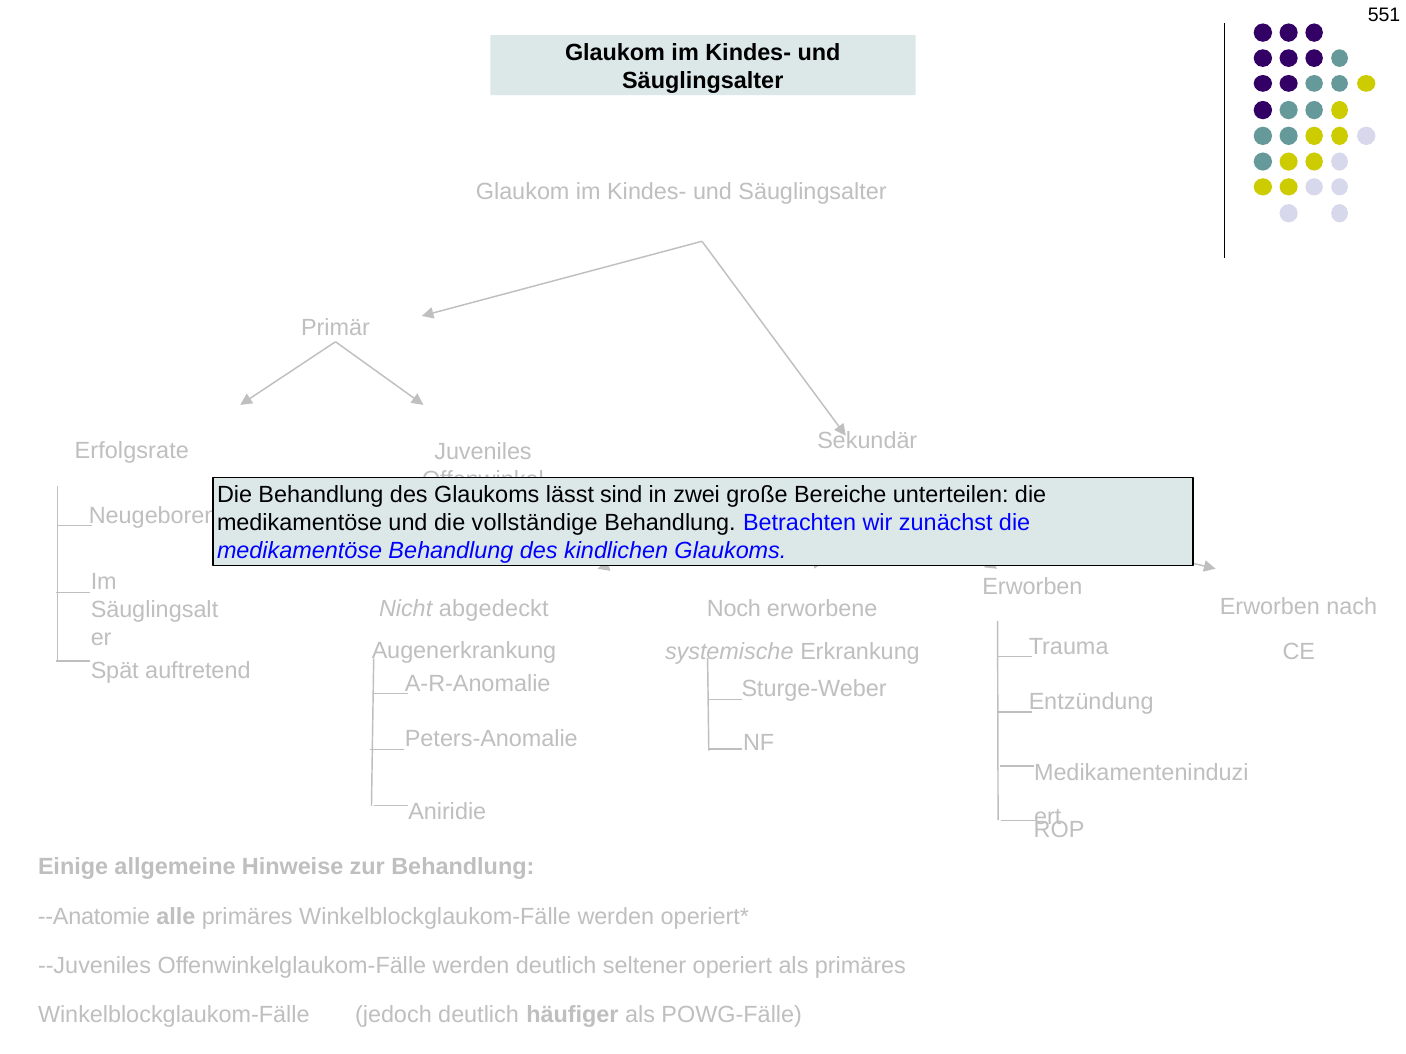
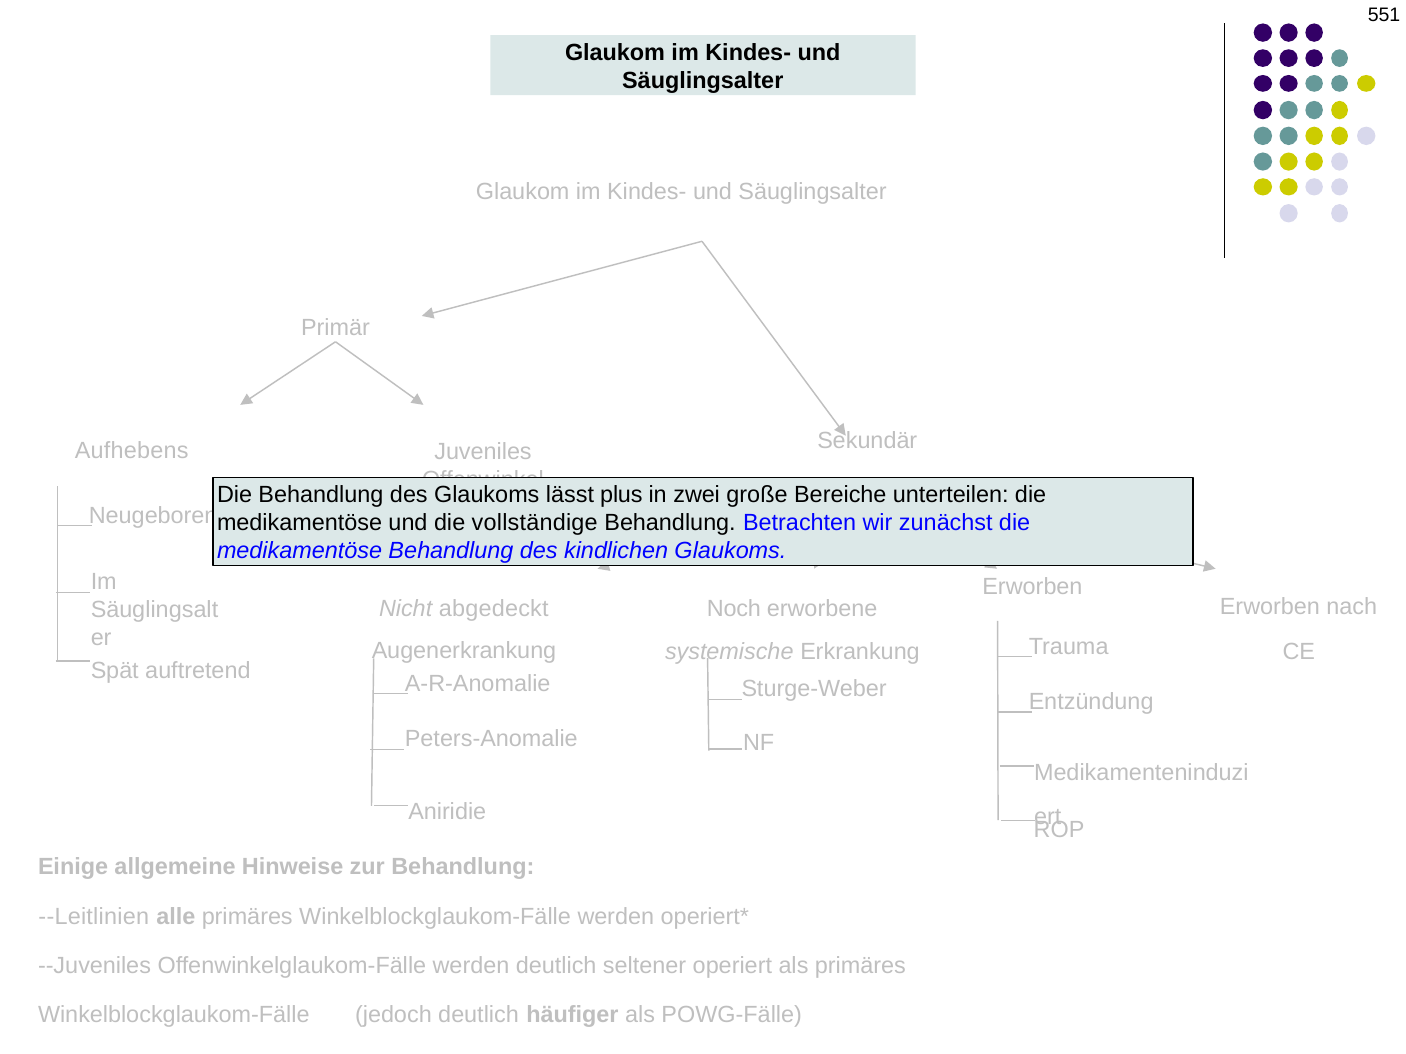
Erfolgsrate: Erfolgsrate -> Aufhebens (132, 451)
sind: sind -> plus (621, 495)
--Anatomie: --Anatomie -> --Leitlinien (94, 917)
